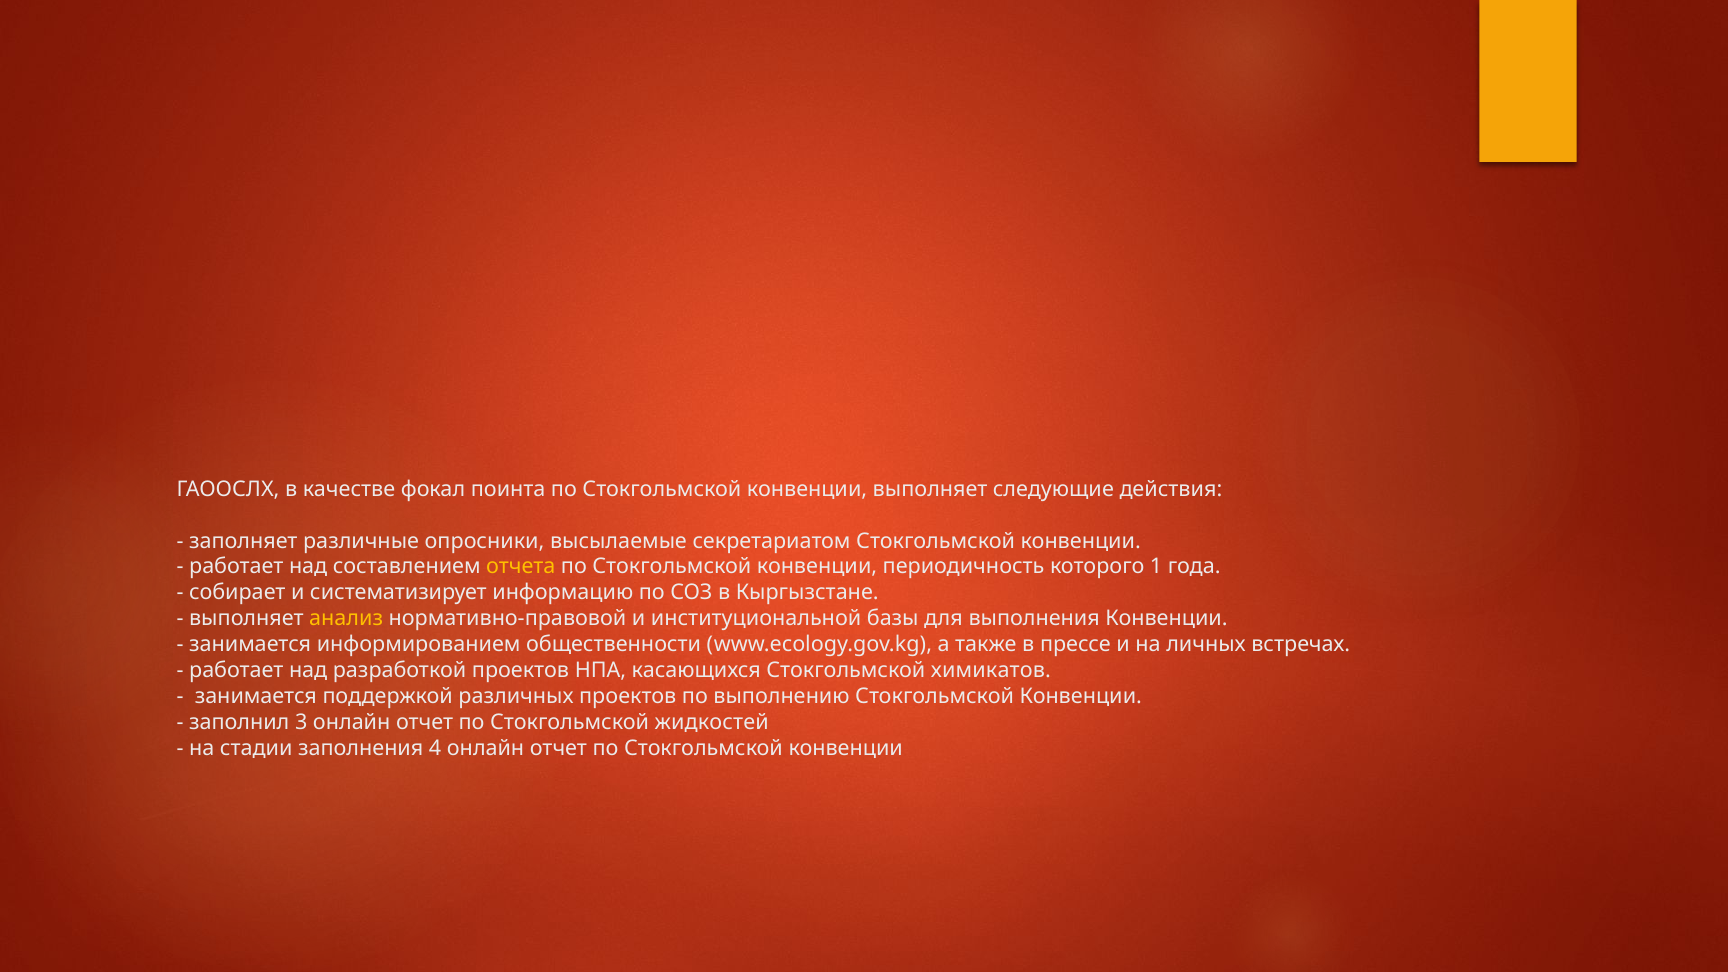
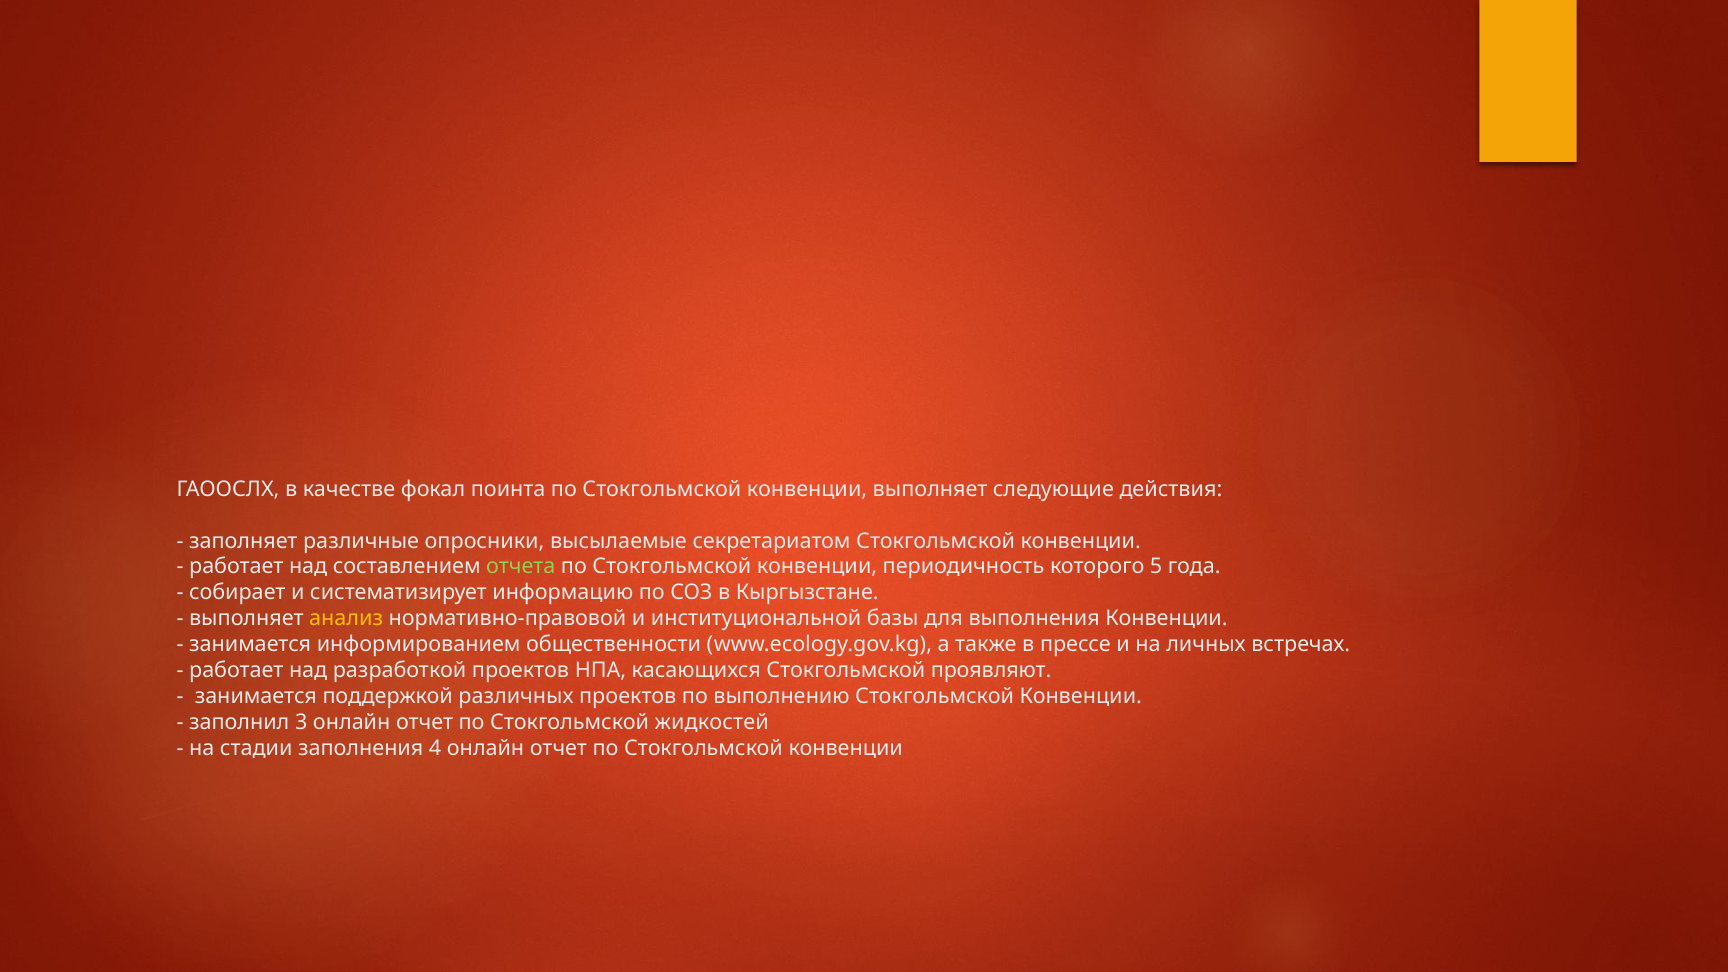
отчета colour: yellow -> light green (521, 567)
1: 1 -> 5 (1156, 567)
химикатов: химикатов -> проявляют (991, 671)
